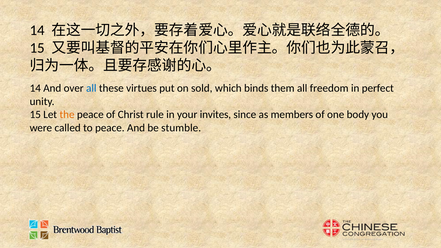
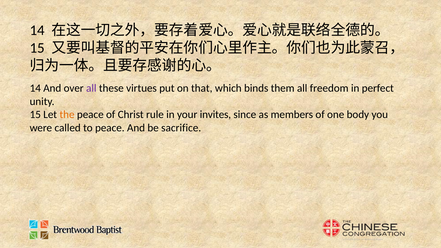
all colour: blue -> purple (91, 88)
sold: sold -> that (202, 88)
stumble: stumble -> sacrifice (181, 128)
